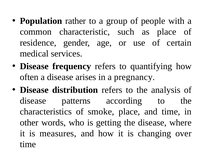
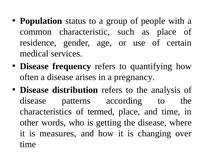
rather: rather -> status (76, 21)
smoke: smoke -> termed (101, 112)
